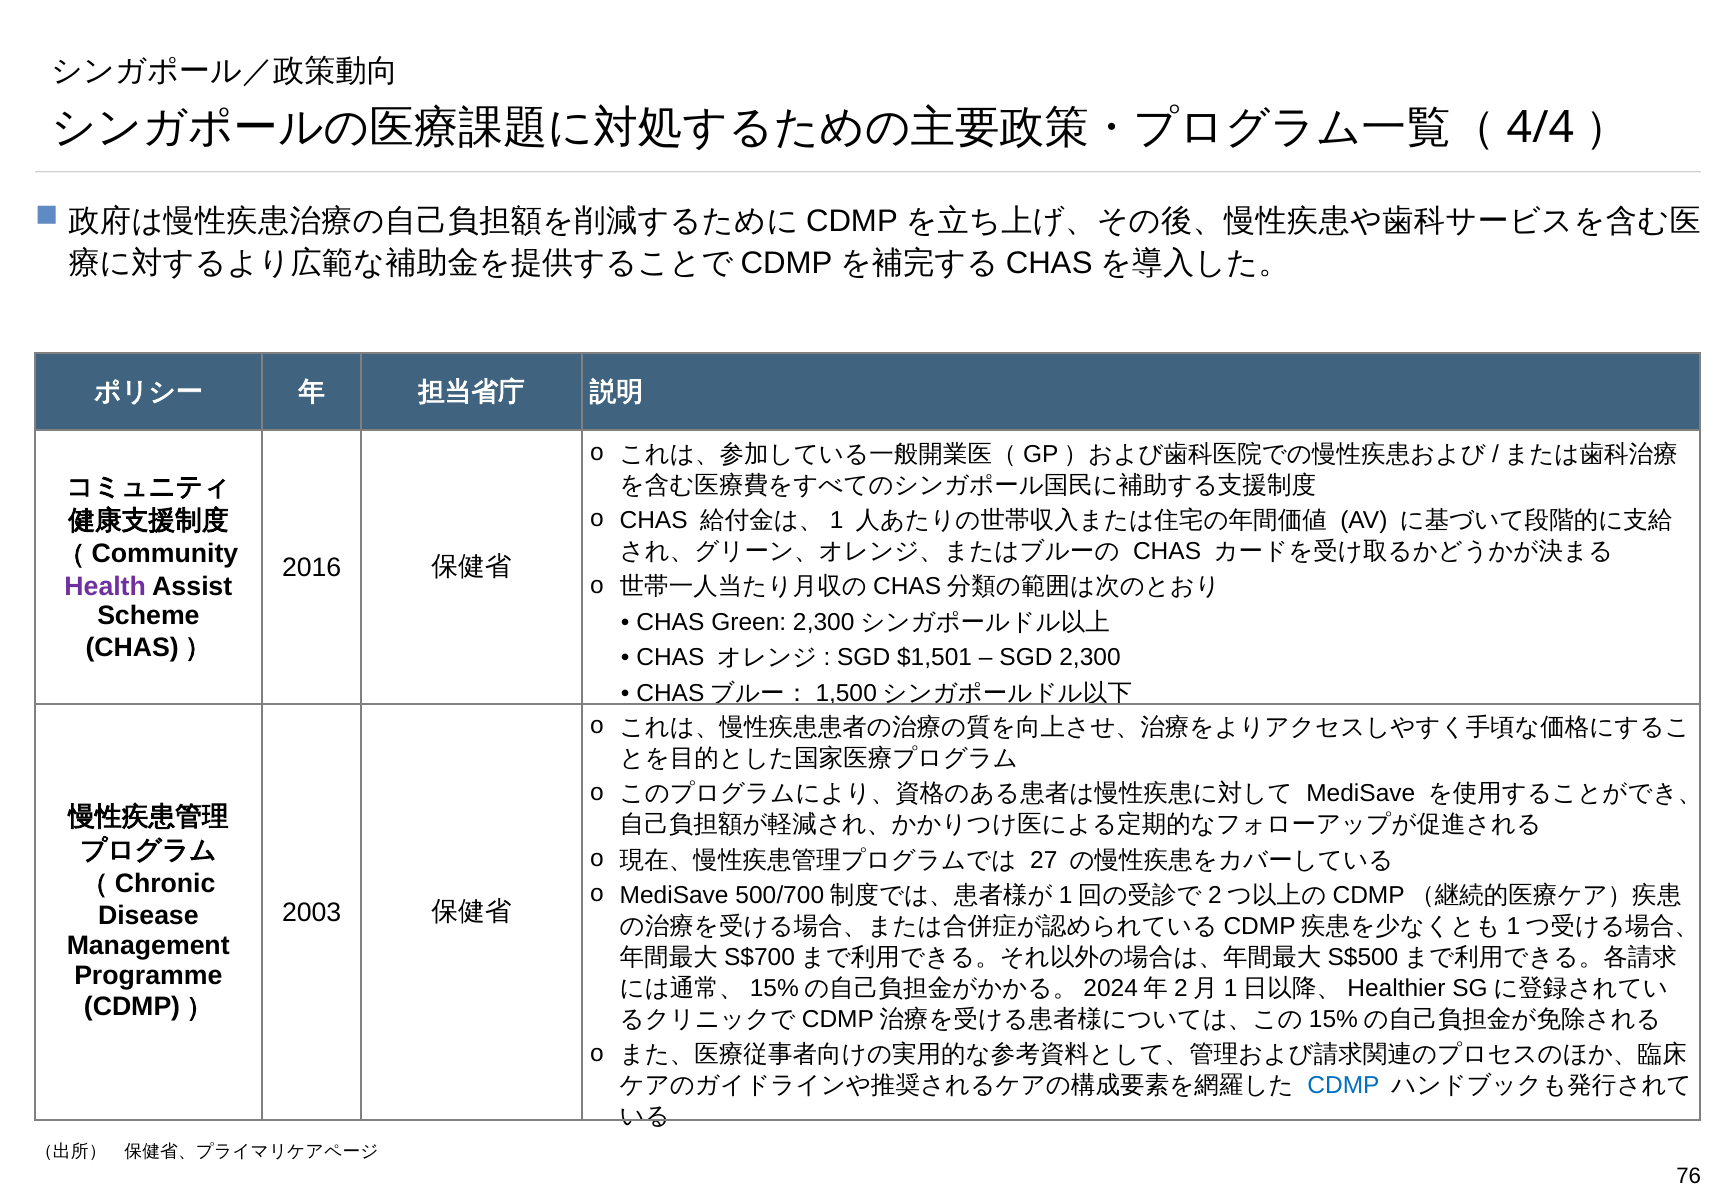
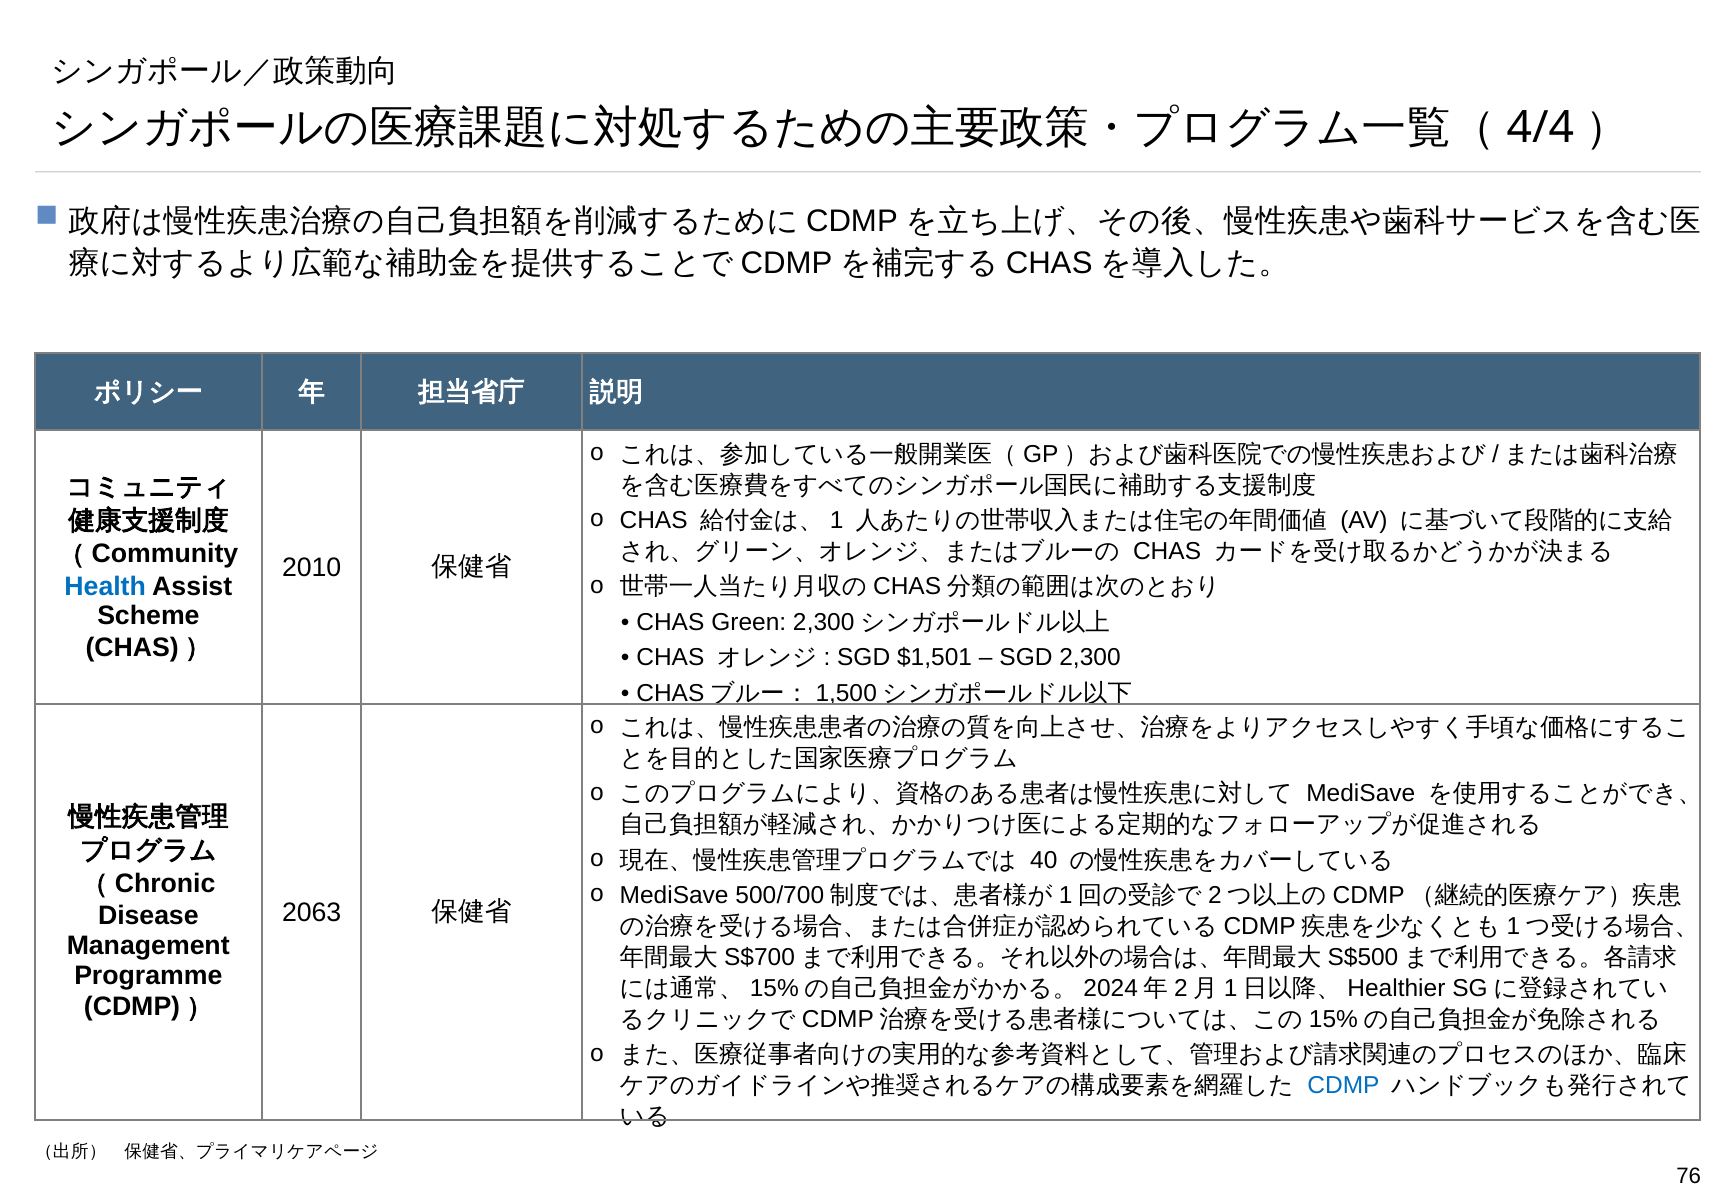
2016: 2016 -> 2010 (312, 567)
Health colour: purple -> blue (105, 586)
27: 27 -> 40 (1044, 860)
2003: 2003 -> 2063 (312, 912)
